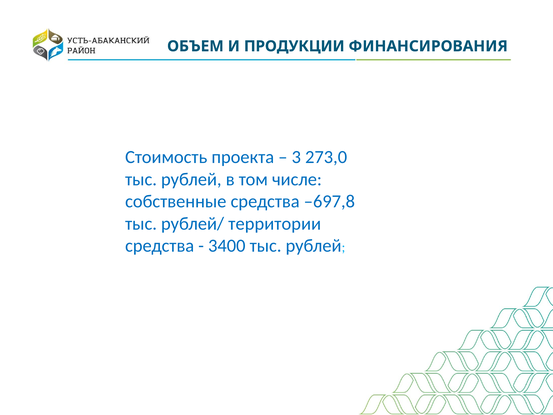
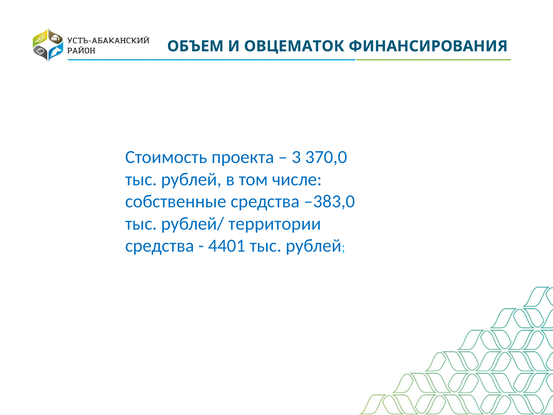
ПРОДУКЦИИ: ПРОДУКЦИИ -> ОВЦЕМАТОК (294, 46)
273,0: 273,0 -> 370,0 (326, 157)
–697,8: –697,8 -> –383,0 (329, 201)
3400: 3400 -> 4401 (227, 246)
